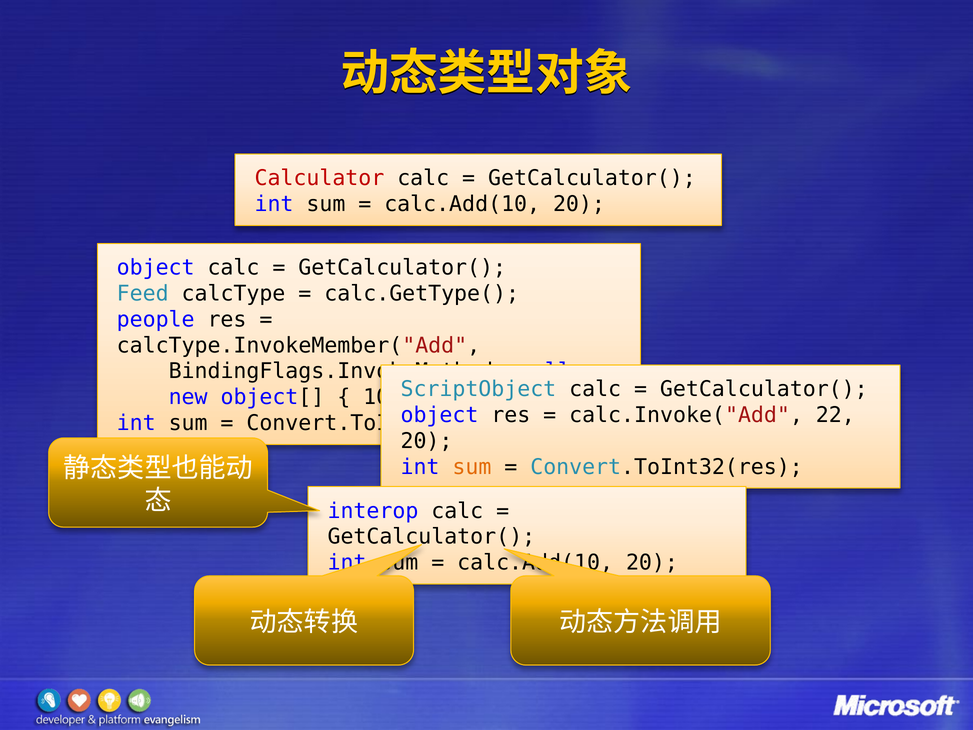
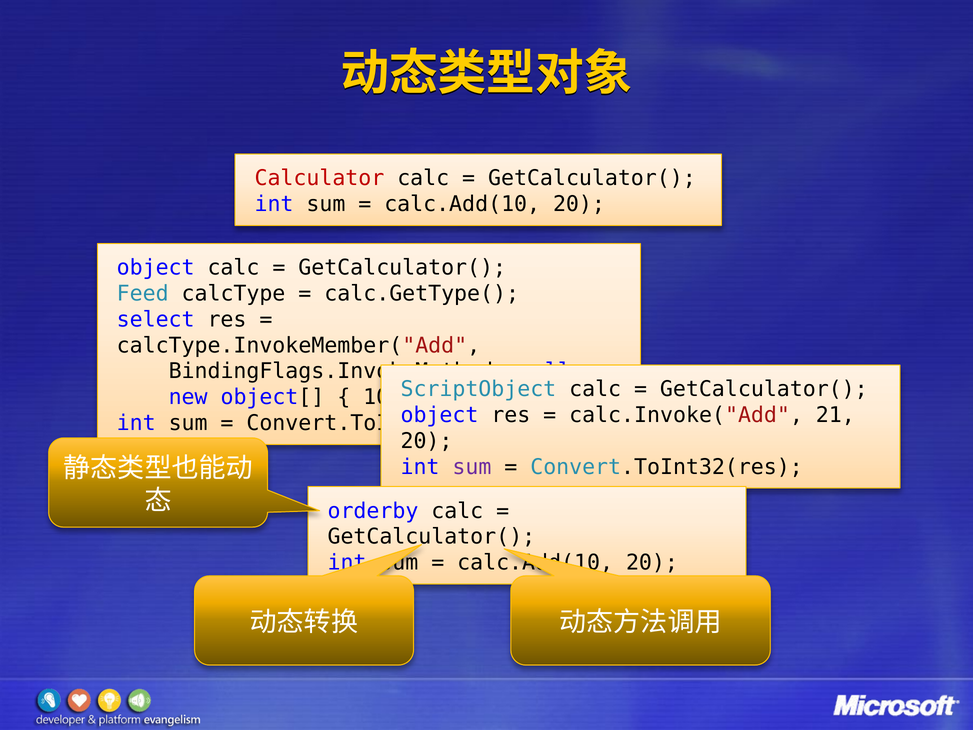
people: people -> select (156, 319)
22: 22 -> 21 (835, 415)
sum colour: orange -> purple (472, 467)
interop: interop -> orderby (373, 511)
